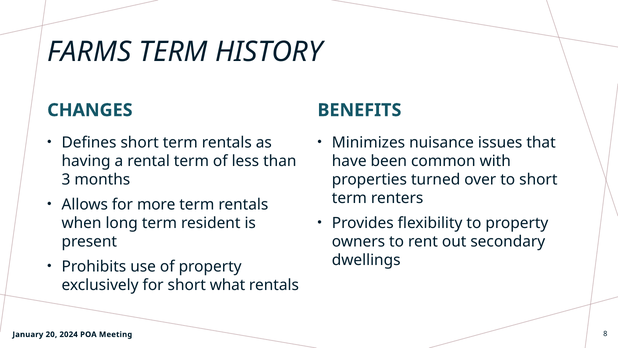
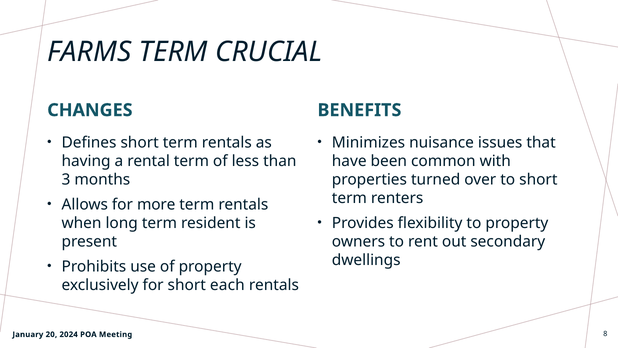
HISTORY: HISTORY -> CRUCIAL (269, 52)
what: what -> each (227, 285)
